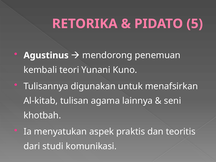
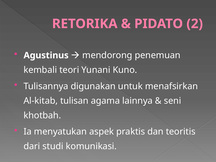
5: 5 -> 2 (195, 24)
